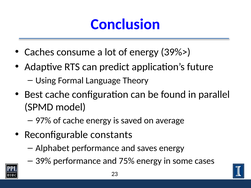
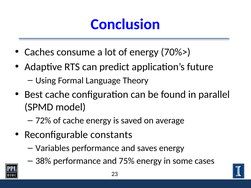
39%>: 39%> -> 70%> (176, 52)
97%: 97% -> 72% (43, 121)
Alphabet: Alphabet -> Variables (52, 148)
39%: 39% -> 38% (43, 161)
